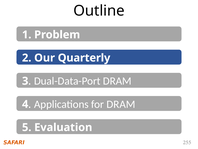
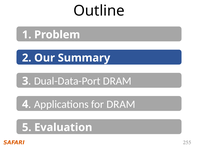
Quarterly: Quarterly -> Summary (84, 58)
